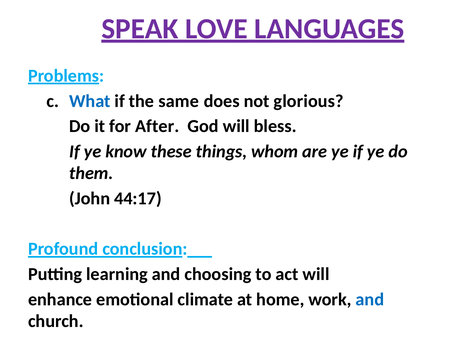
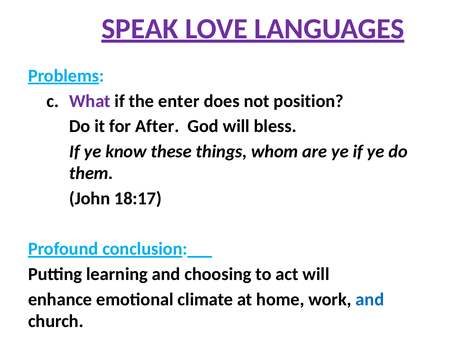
What colour: blue -> purple (90, 101)
same: same -> enter (179, 101)
glorious: glorious -> position (309, 101)
44:17: 44:17 -> 18:17 (138, 199)
